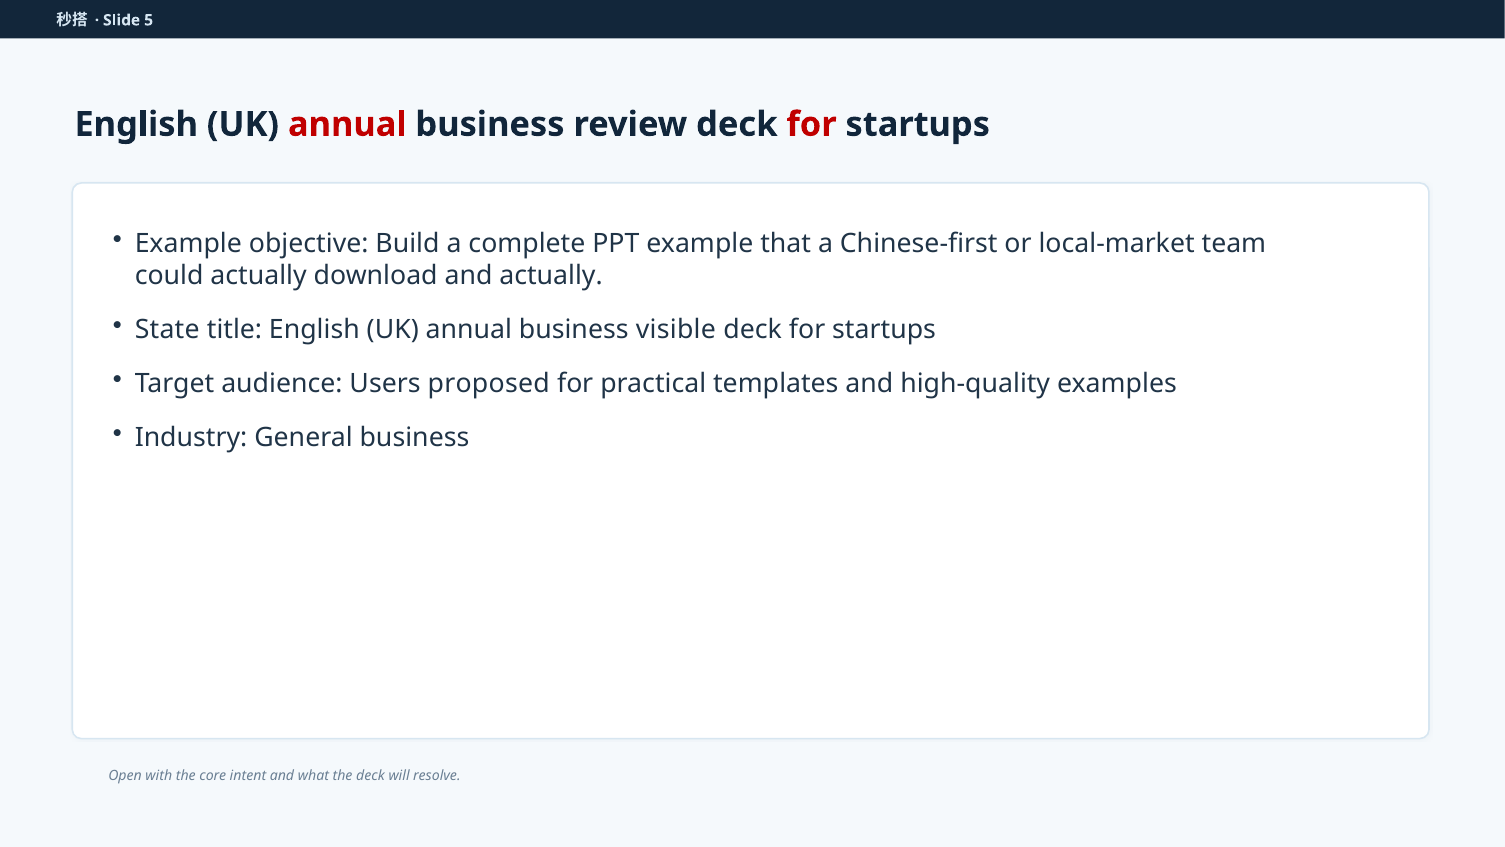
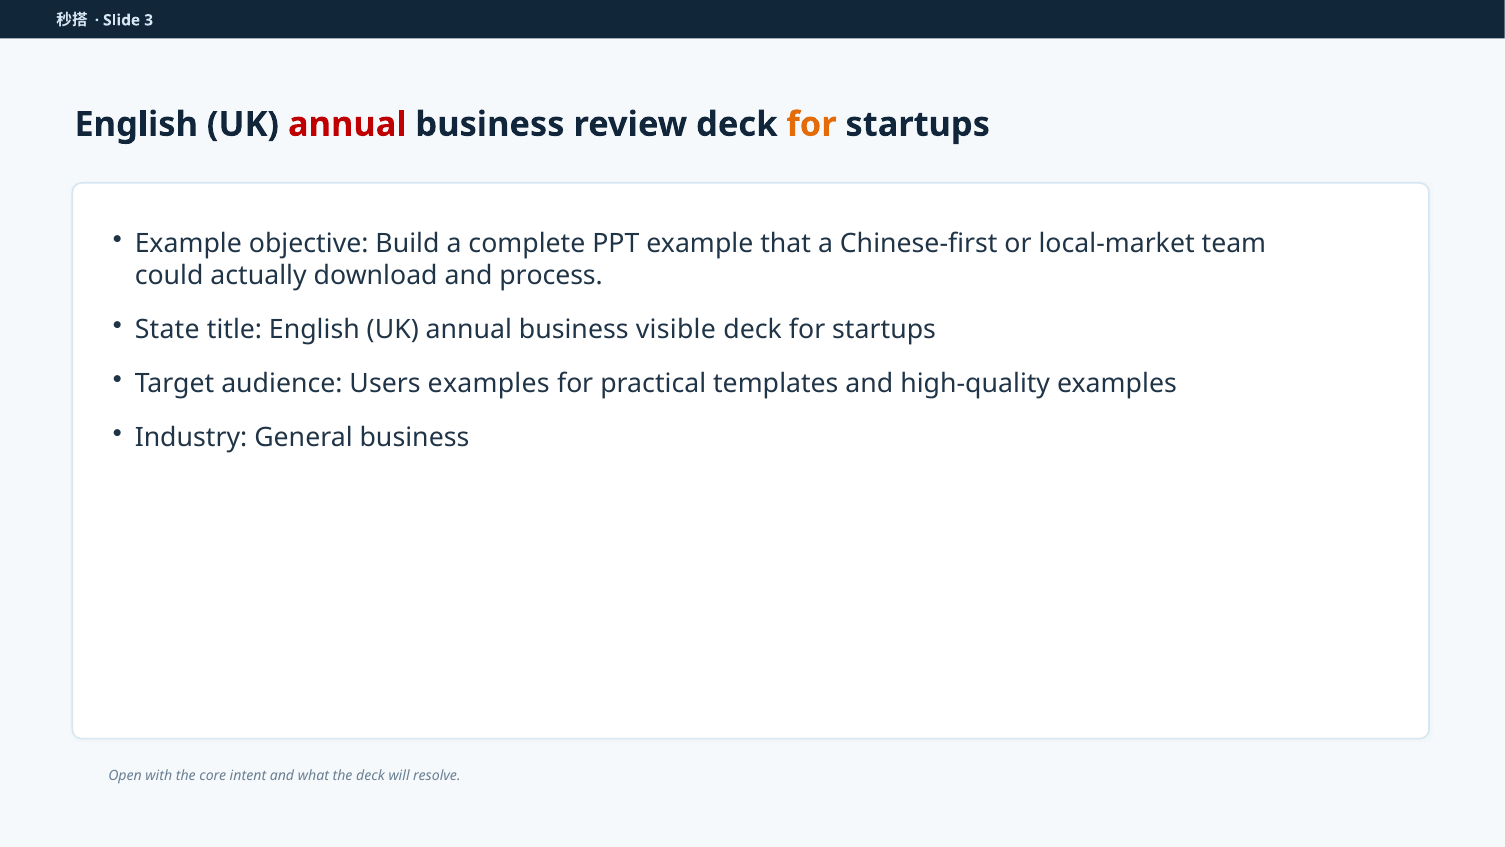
5: 5 -> 3 (149, 20)
for colour: red -> orange (812, 124)
and actually: actually -> process (551, 276)
Users proposed: proposed -> examples (489, 383)
